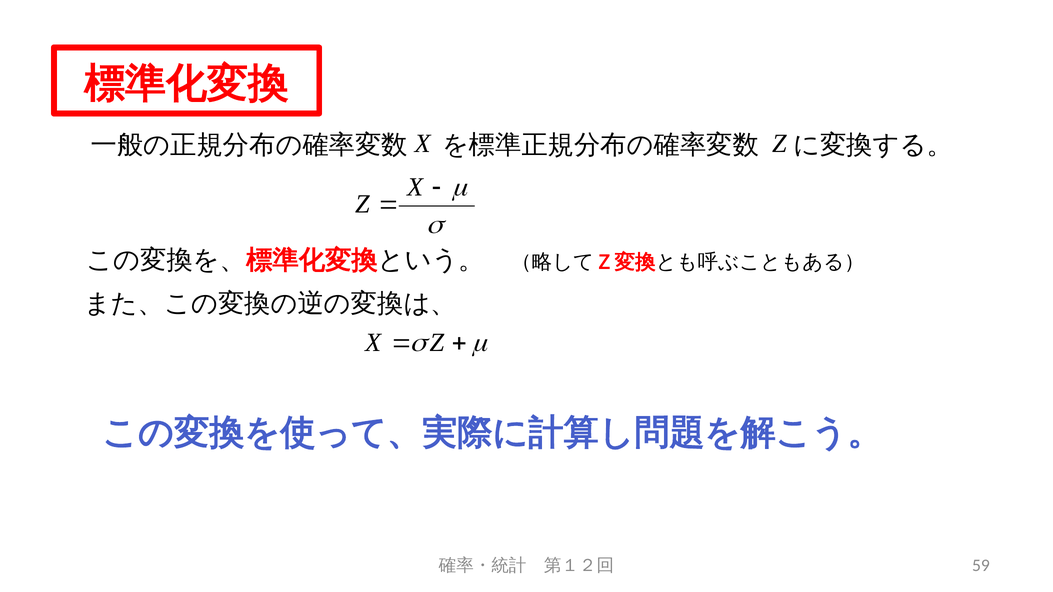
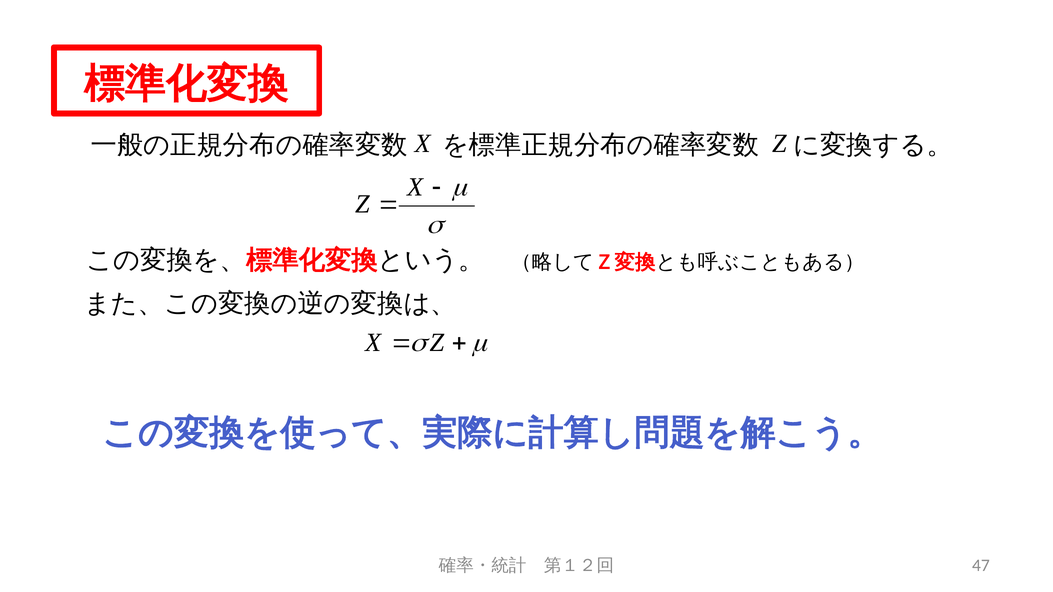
59: 59 -> 47 (981, 566)
